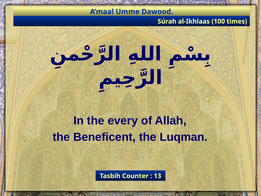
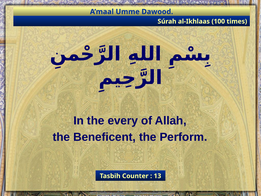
Luqman: Luqman -> Perform (183, 137)
